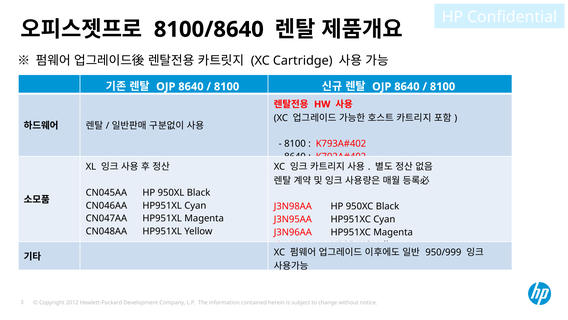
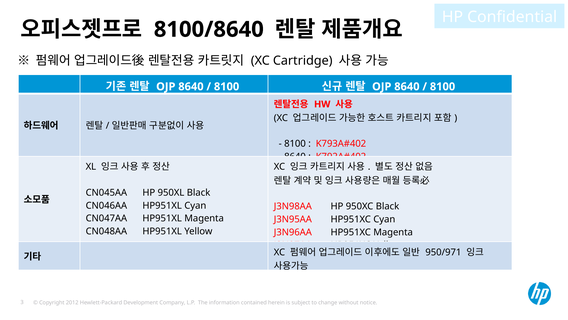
950/999: 950/999 -> 950/971 (443, 252)
